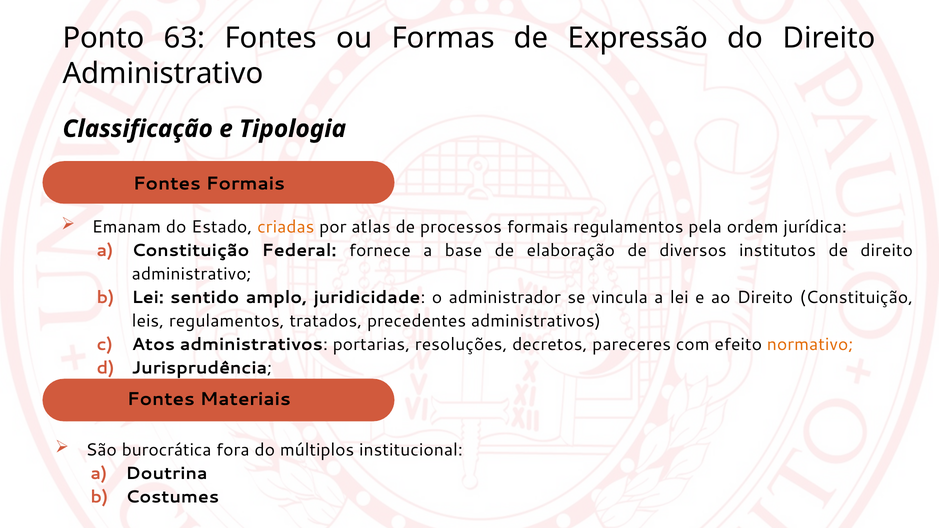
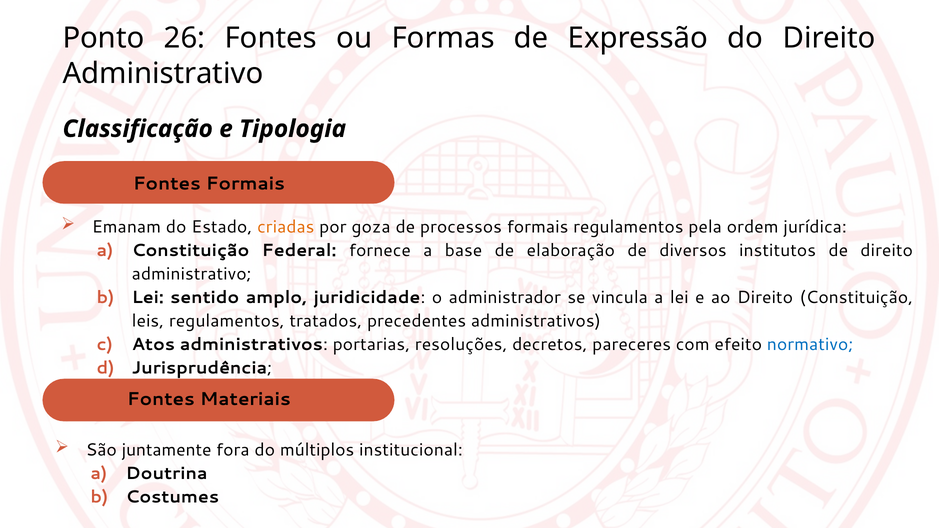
63: 63 -> 26 (185, 38)
atlas: atlas -> goza (371, 227)
normativo colour: orange -> blue (810, 345)
burocrática: burocrática -> juntamente (167, 450)
